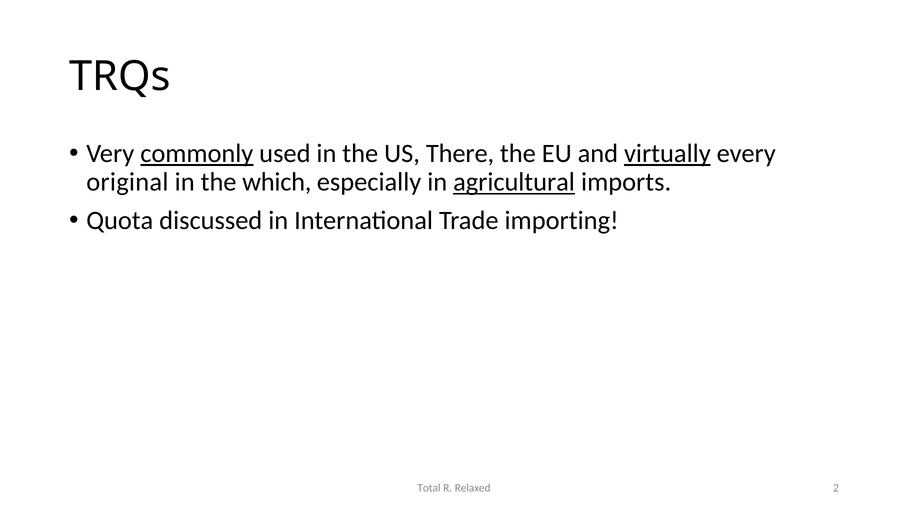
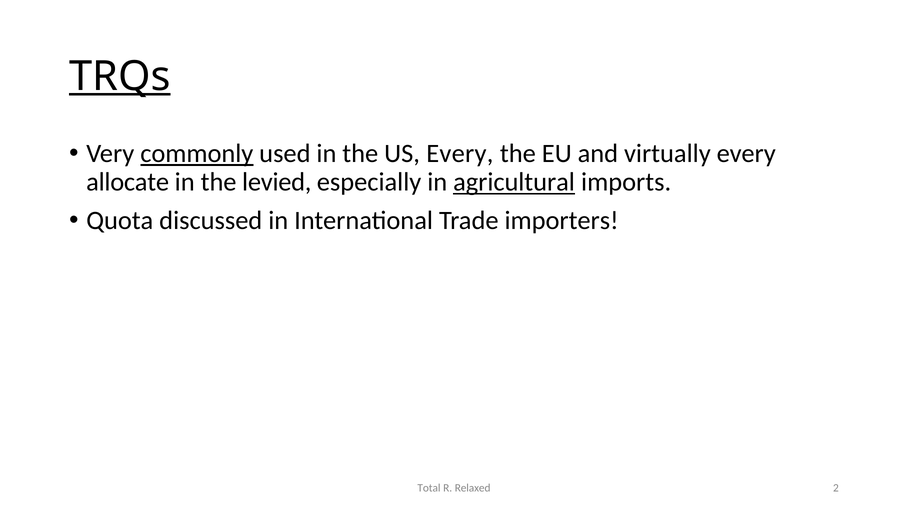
TRQs underline: none -> present (120, 76)
US There: There -> Every (460, 154)
virtually underline: present -> none (667, 154)
original: original -> allocate (128, 182)
which: which -> levied (277, 182)
importing: importing -> importers (562, 220)
